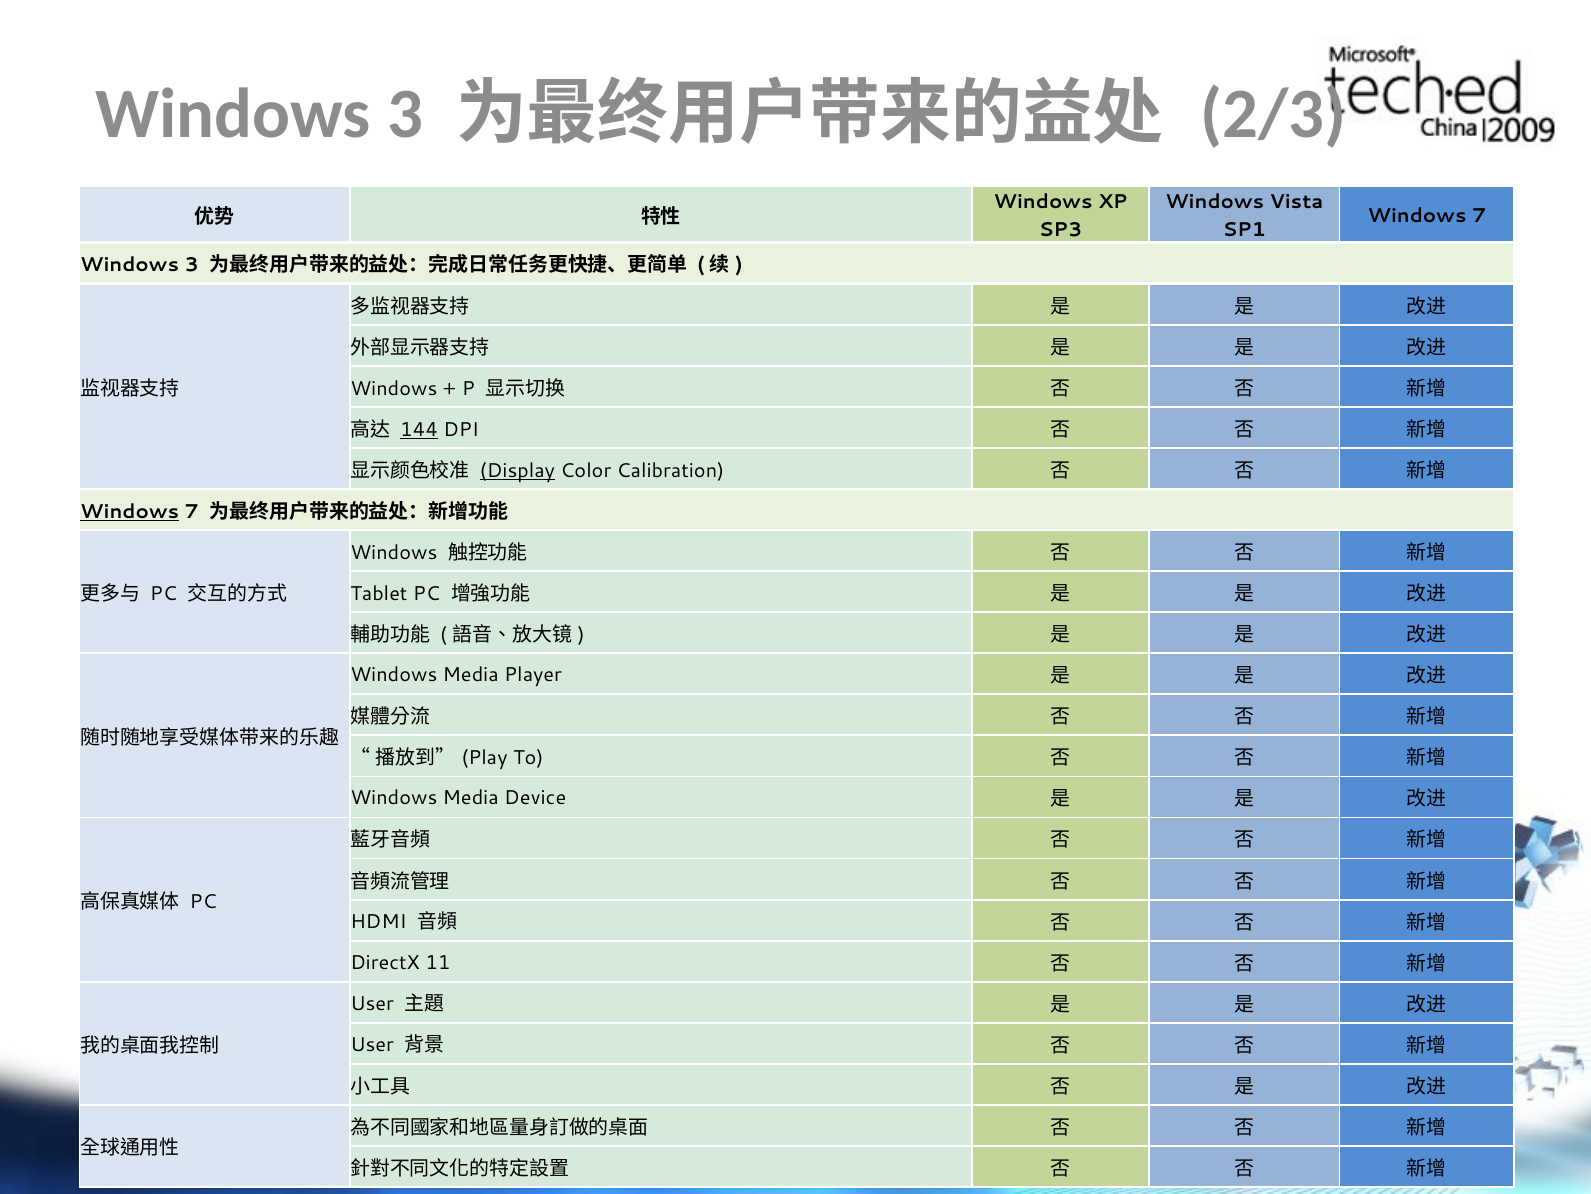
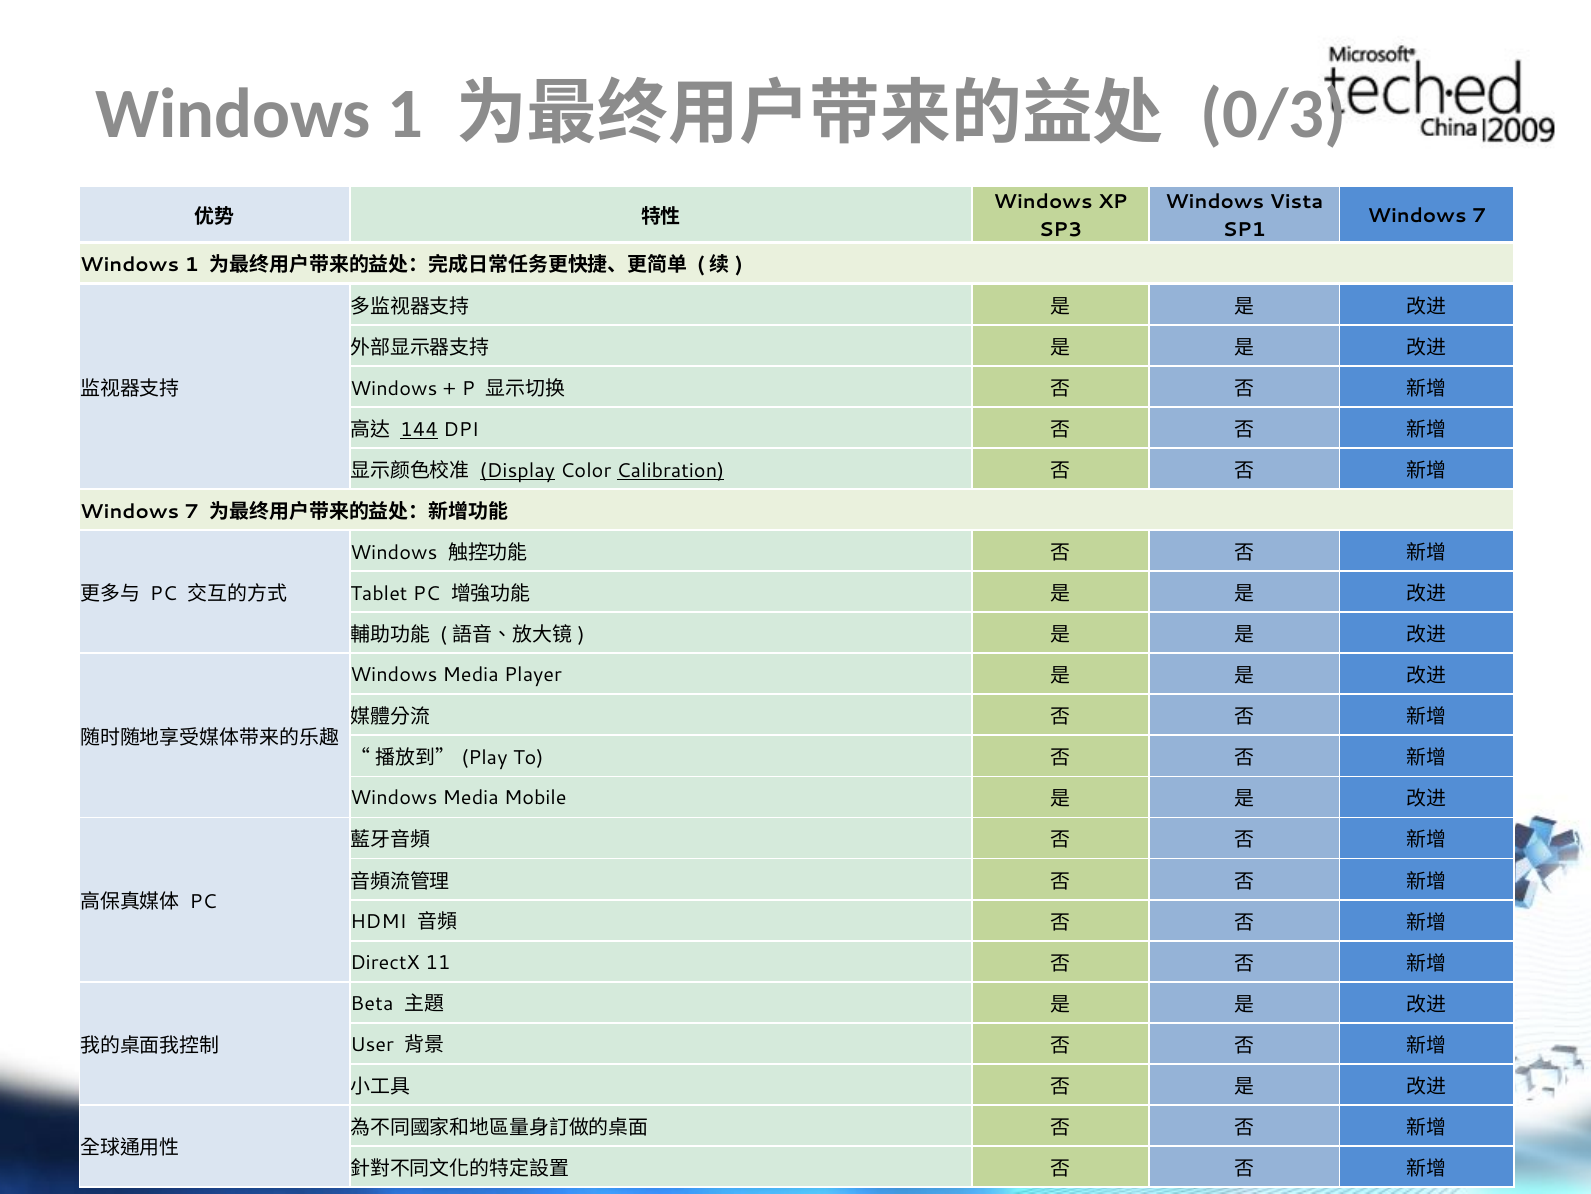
3: 3 -> 1 (405, 114)
2/3: 2/3 -> 0/3 (1273, 114)
3: 3 -> 1 (192, 265)
Calibration underline: none -> present (670, 470)
Windows underline: present -> none (130, 511)
Device: Device -> Mobile (535, 798)
User: User -> Beta (372, 1004)
